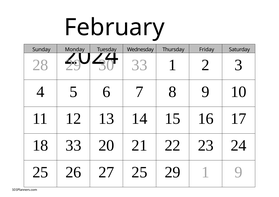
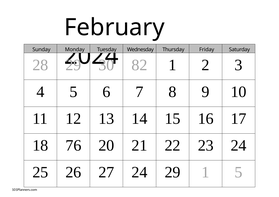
33: 33 -> 82 (140, 65)
18 33: 33 -> 76 (73, 146)
27 25: 25 -> 24 (140, 173)
1 9: 9 -> 5 (239, 173)
